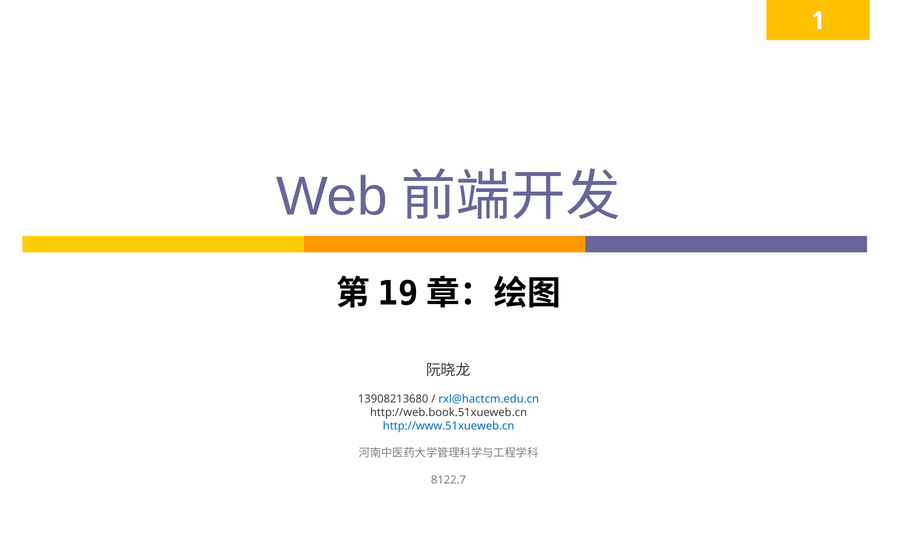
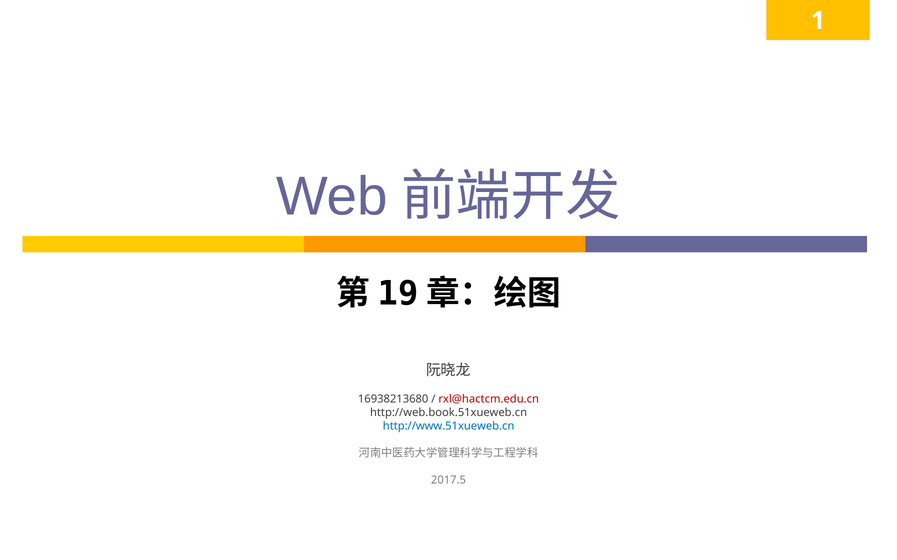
13908213680: 13908213680 -> 16938213680 (393, 400)
rxl@hactcm.edu.cn colour: blue -> red (489, 400)
8122.7: 8122.7 -> 2017.5 (448, 481)
